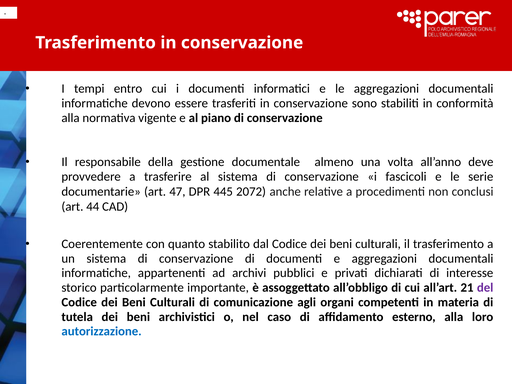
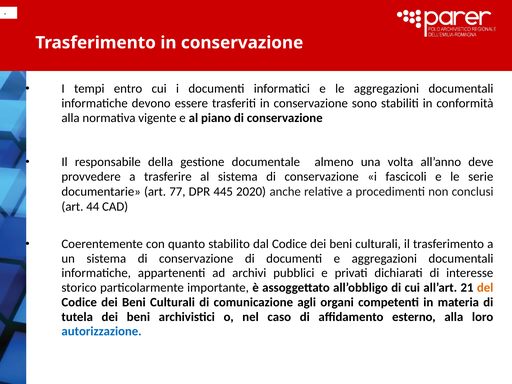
47: 47 -> 77 (177, 192)
2072: 2072 -> 2020 (251, 192)
del colour: purple -> orange (485, 288)
